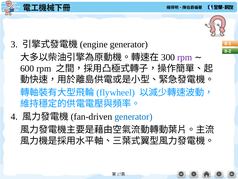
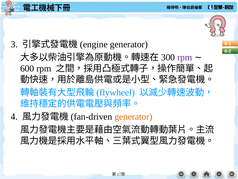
generator colour: blue -> orange (133, 116)
